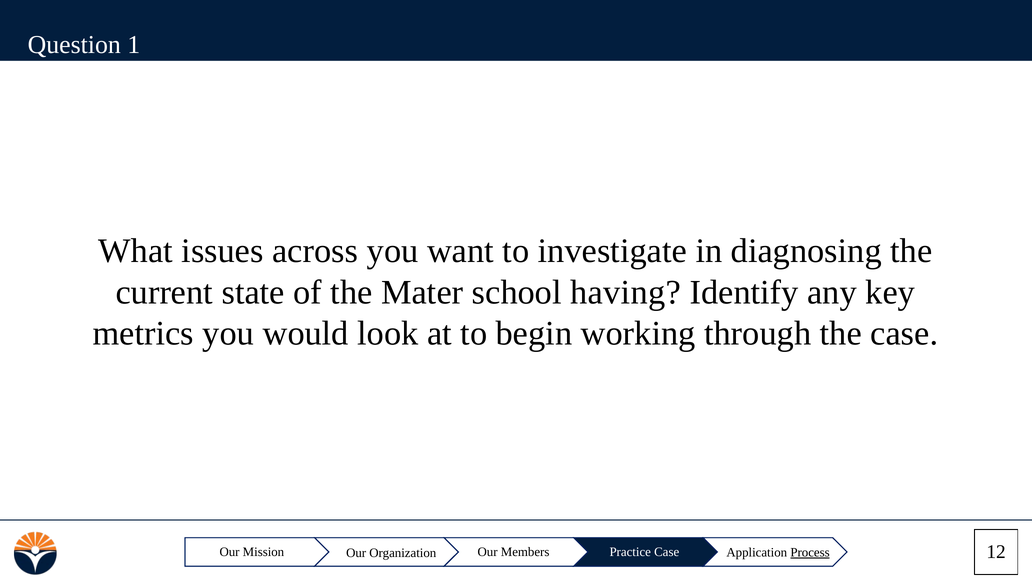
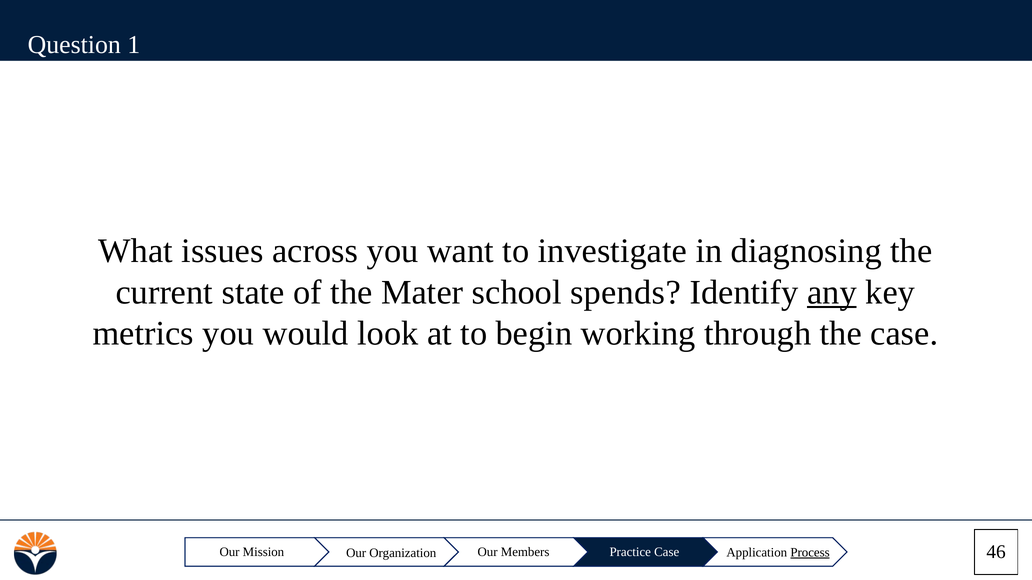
having: having -> spends (626, 293)
any underline: none -> present (832, 293)
12: 12 -> 46 (996, 552)
